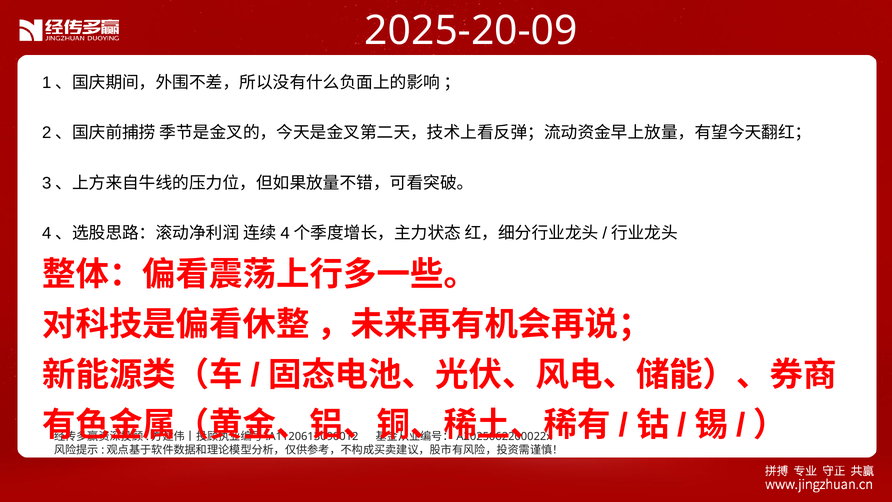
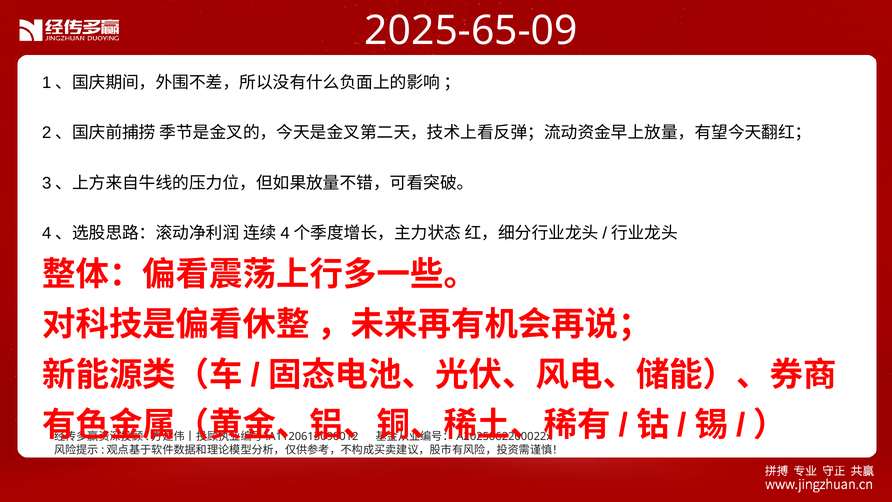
2025-20-09: 2025-20-09 -> 2025-65-09 (471, 31)
